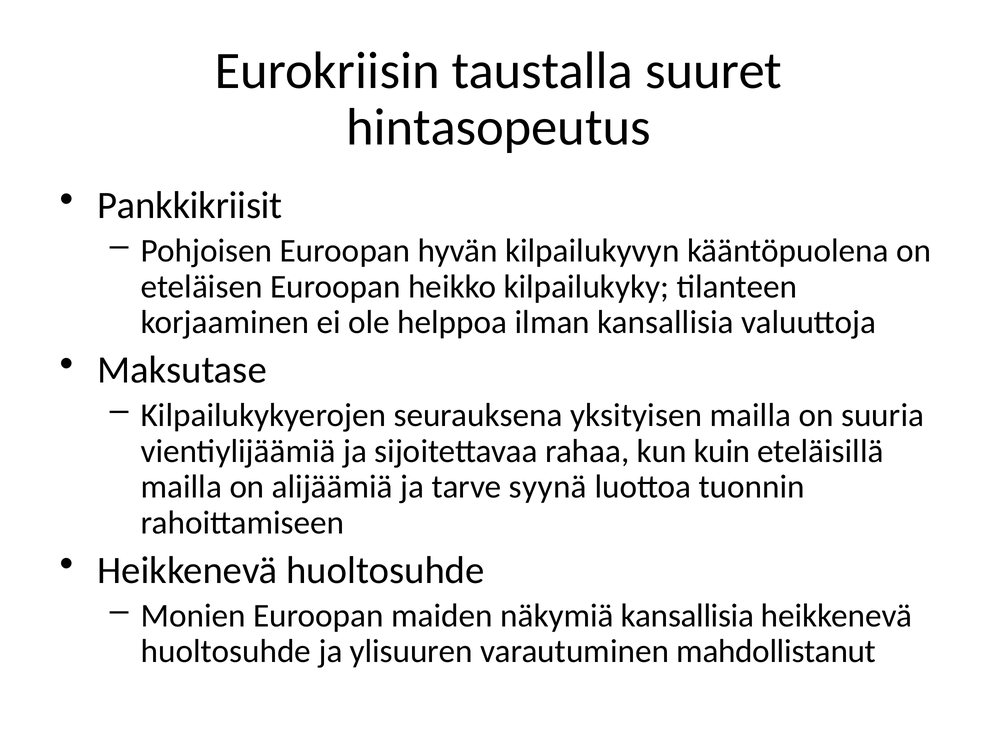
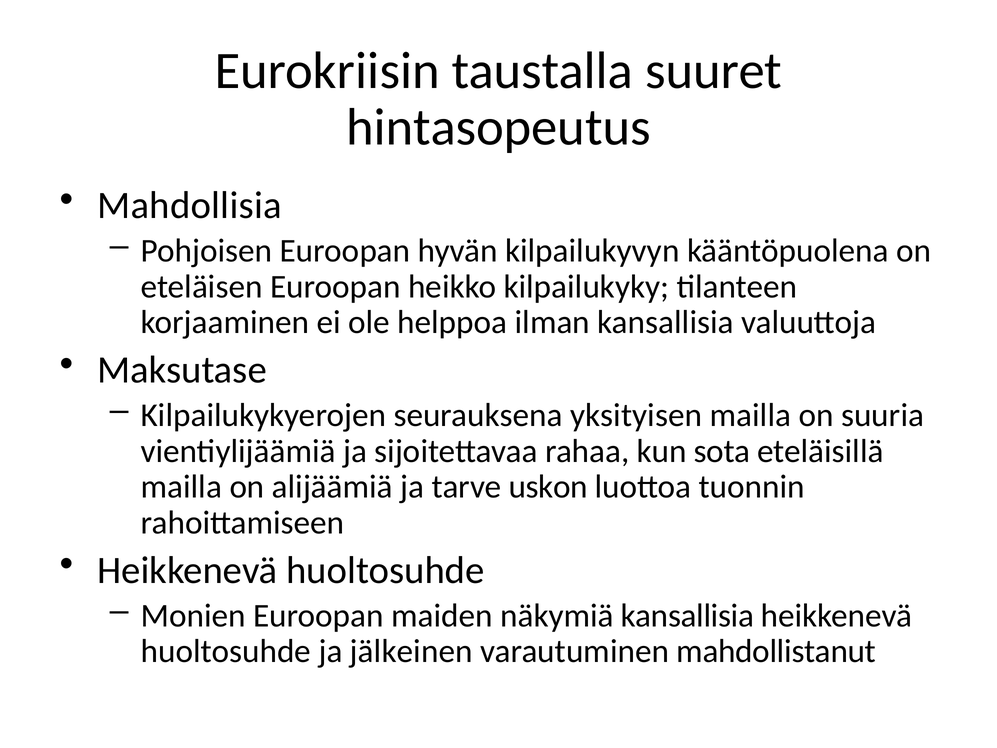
Pankkikriisit: Pankkikriisit -> Mahdollisia (190, 205)
kuin: kuin -> sota (722, 451)
syynä: syynä -> uskon (548, 487)
ylisuuren: ylisuuren -> jälkeinen (411, 651)
